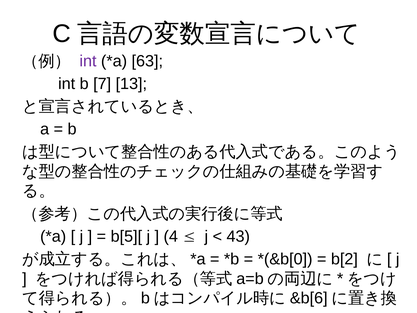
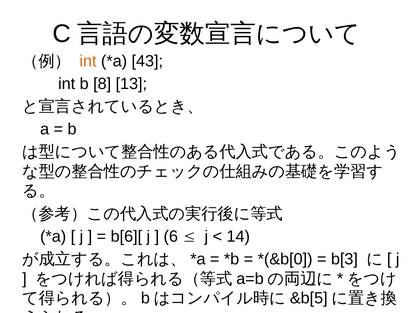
int colour: purple -> orange (88, 61)
63: 63 -> 43 (147, 61)
7: 7 -> 8 (102, 84)
b[5][: b[5][ -> b[6][ (126, 236)
4: 4 -> 6 (171, 236)
43: 43 -> 14 (238, 236)
b[2: b[2 -> b[3 (344, 259)
&b[6: &b[6 -> &b[5 (309, 298)
